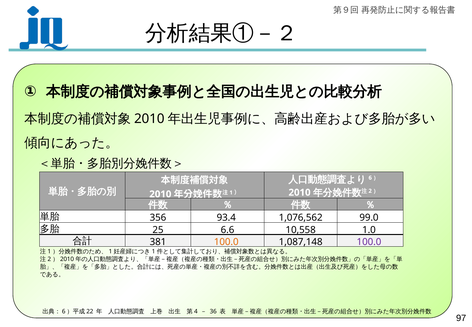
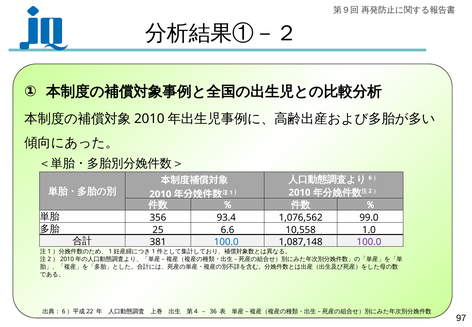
100.0 colour: orange -> blue (226, 242)
